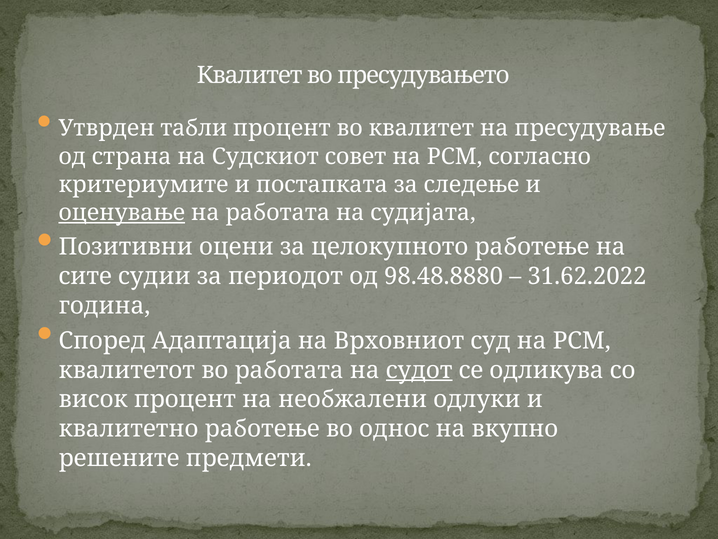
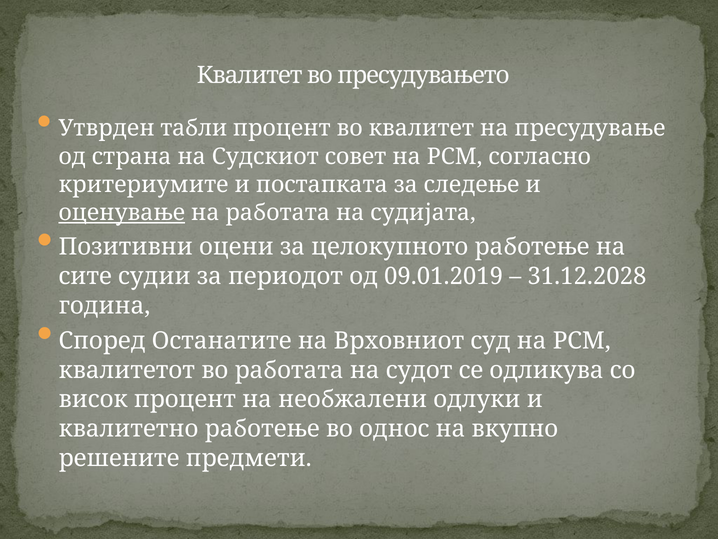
98.48.8880: 98.48.8880 -> 09.01.2019 (444, 276)
31.62.2022: 31.62.2022 -> 31.12.2028 (587, 276)
Адаптација: Адаптација -> Останатите (222, 340)
судот underline: present -> none (419, 370)
